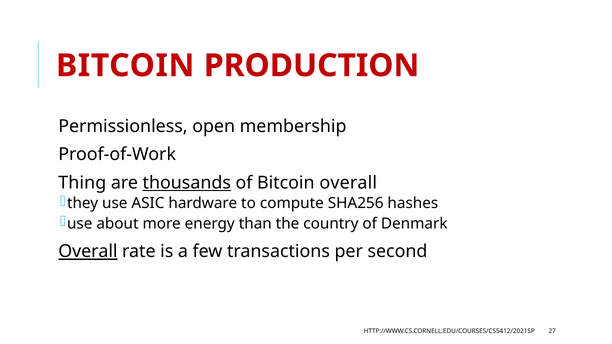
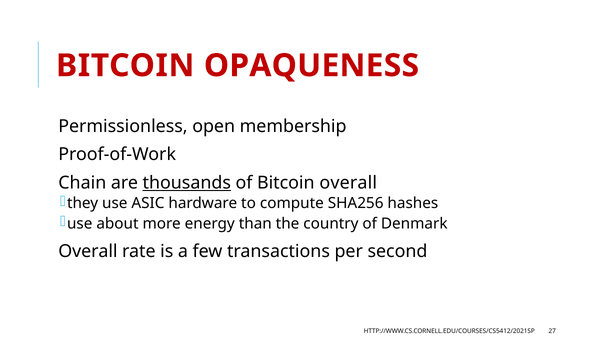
PRODUCTION: PRODUCTION -> OPAQUENESS (311, 66)
Thing: Thing -> Chain (82, 183)
Overall underline: present -> none (88, 252)
